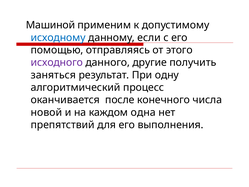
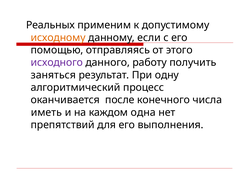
Машиной: Машиной -> Реальных (50, 25)
исходному colour: blue -> orange (58, 38)
другие: другие -> работу (150, 62)
новой: новой -> иметь (46, 112)
